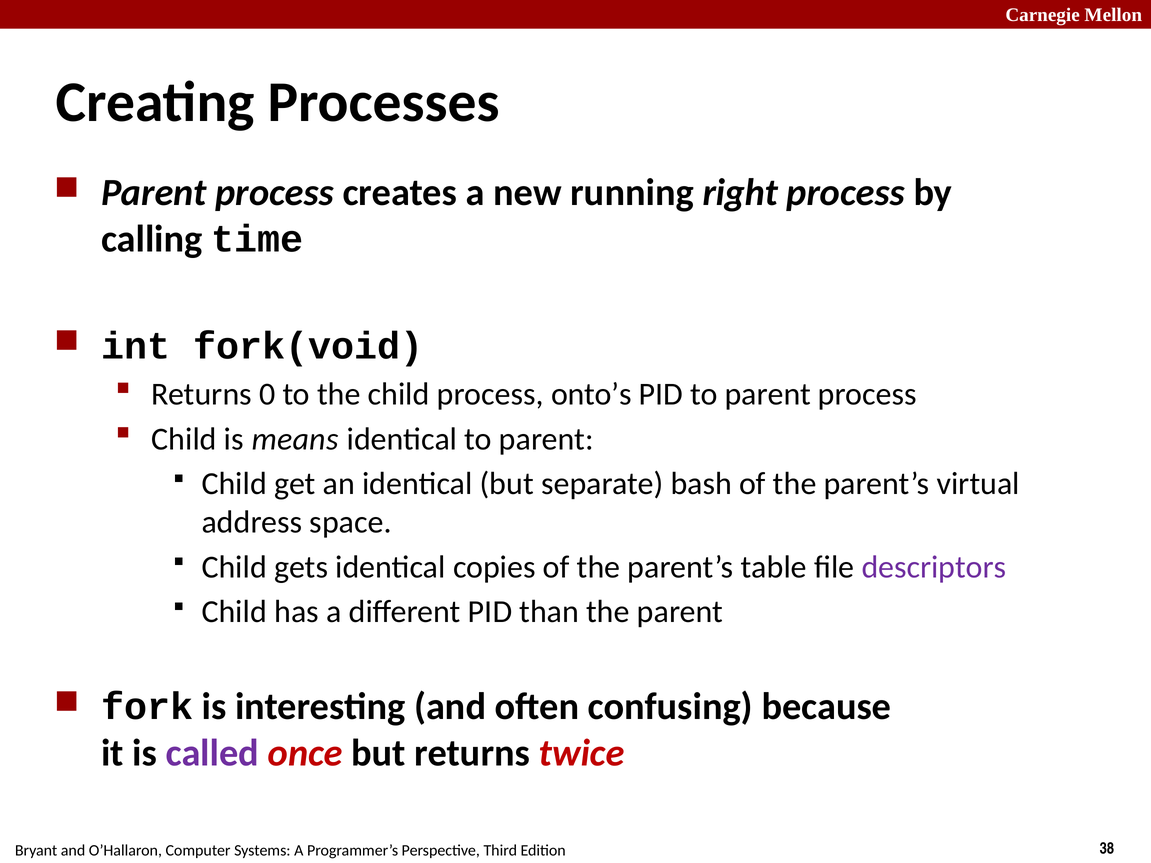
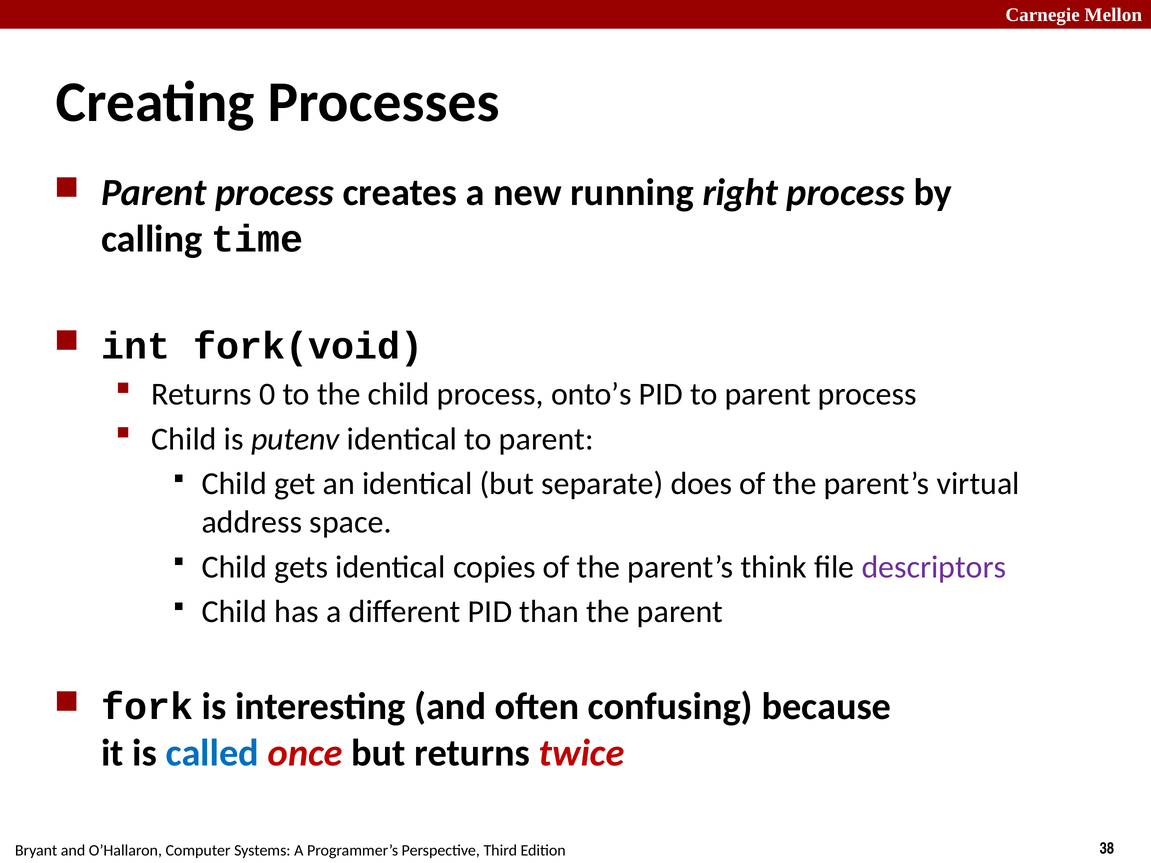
means: means -> putenv (295, 439)
bash: bash -> does (701, 484)
table: table -> think (774, 567)
called colour: purple -> blue (212, 753)
